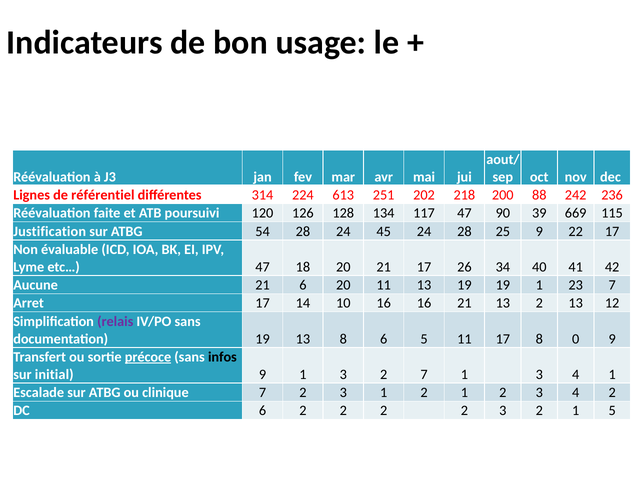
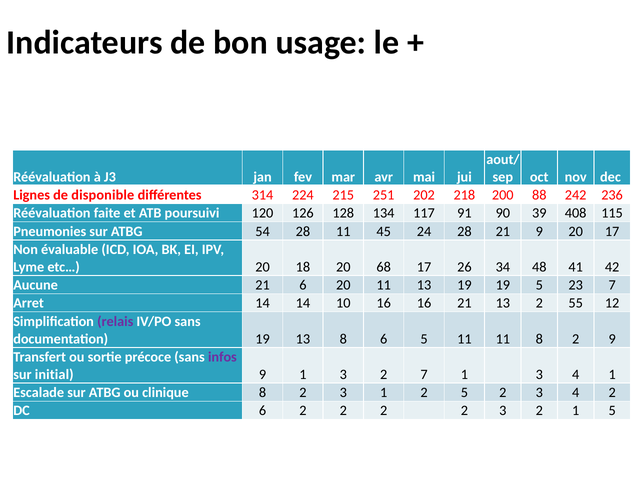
référentiel: référentiel -> disponible (103, 195)
613: 613 -> 215 (343, 195)
117 47: 47 -> 91 (464, 213)
669: 669 -> 408 (576, 213)
Justification: Justification -> Pneumonies (50, 232)
28 24: 24 -> 11 (343, 232)
28 25: 25 -> 21 (503, 232)
9 22: 22 -> 20 (576, 232)
etc… 47: 47 -> 20 (263, 267)
20 21: 21 -> 68 (384, 267)
40: 40 -> 48 (539, 267)
19 1: 1 -> 5 (539, 285)
Arret 17: 17 -> 14 (263, 303)
2 13: 13 -> 55 (576, 303)
11 17: 17 -> 11 (503, 339)
0: 0 -> 2 (576, 339)
précoce underline: present -> none (148, 357)
infos colour: black -> purple (222, 357)
clinique 7: 7 -> 8 (263, 393)
1 2 1: 1 -> 5 (464, 393)
